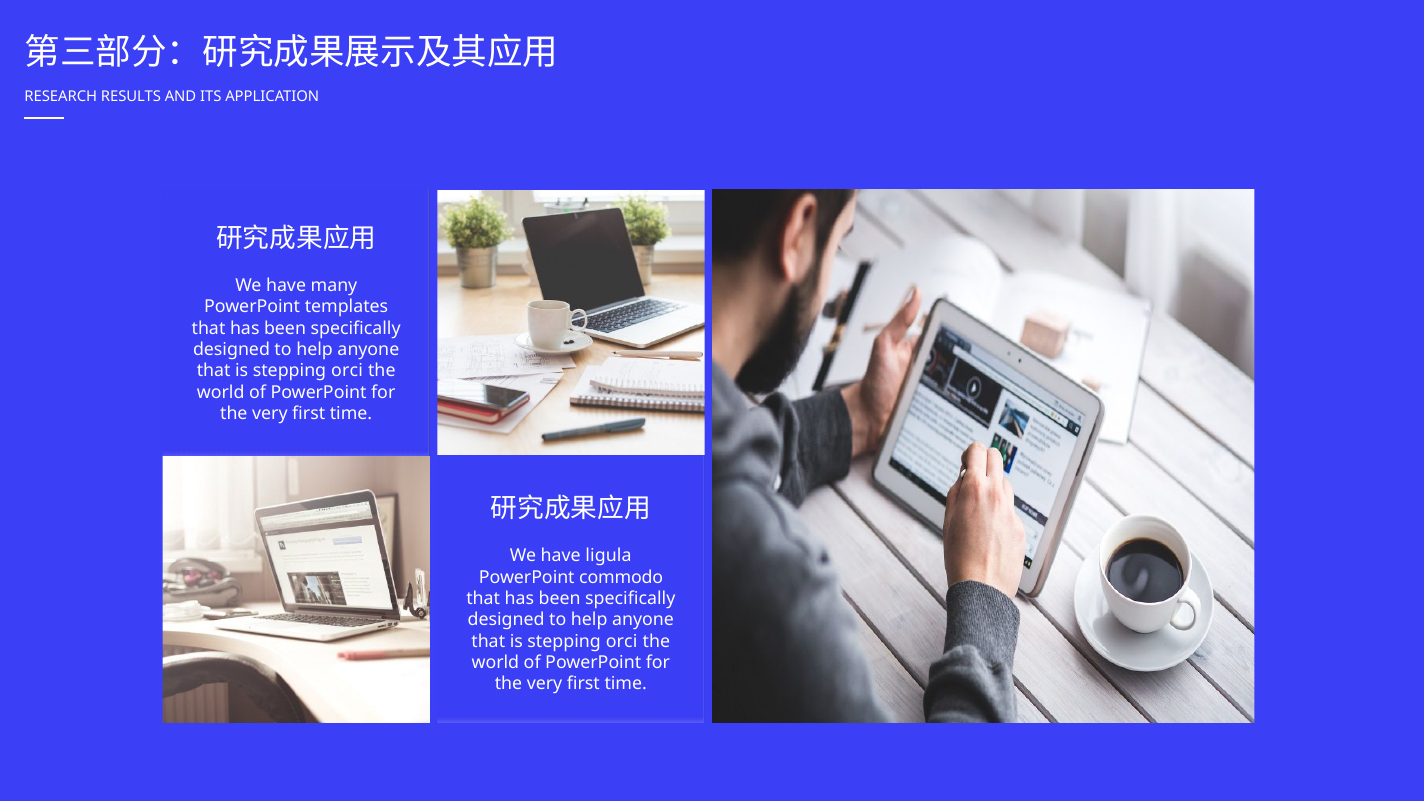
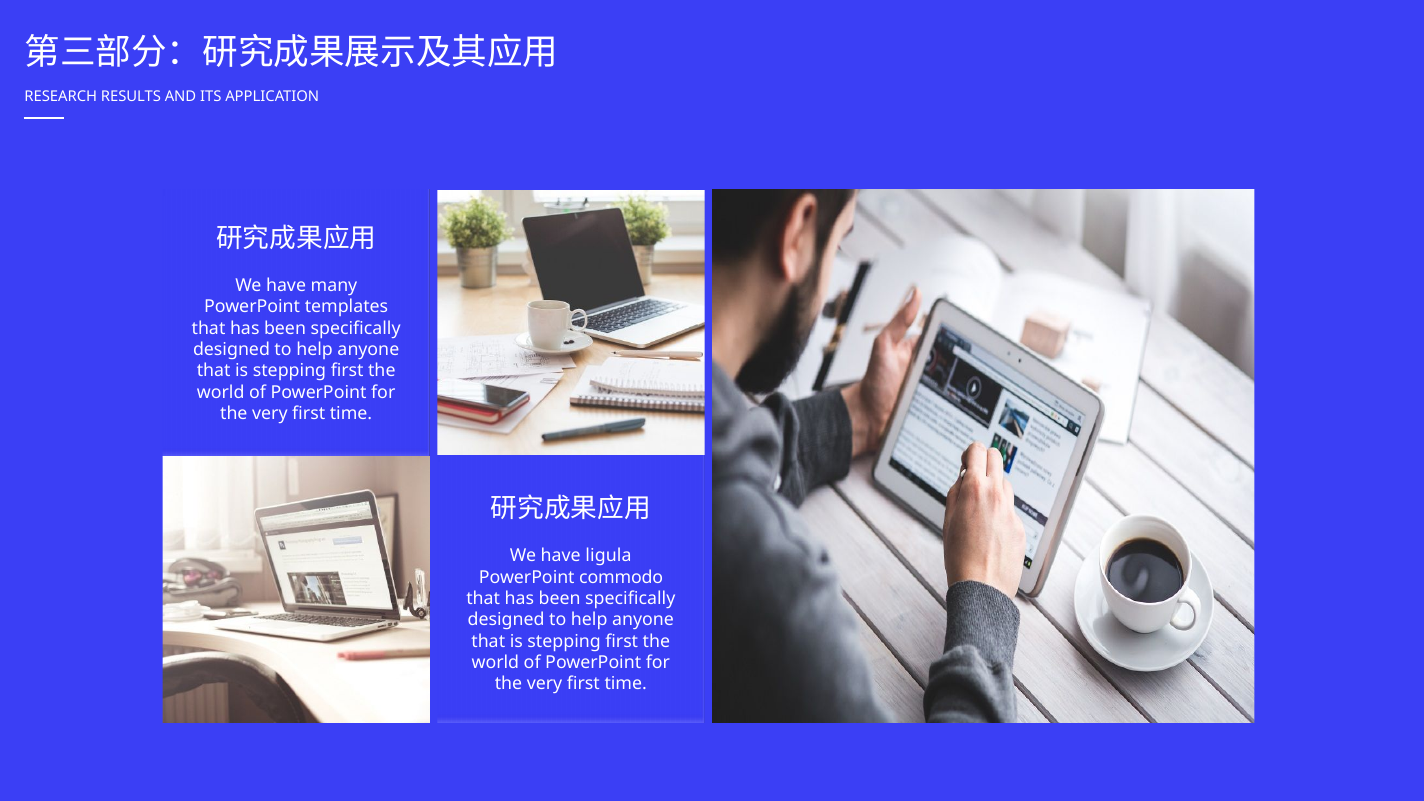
orci: orci -> first (347, 371)
orci: orci -> first (622, 641)
